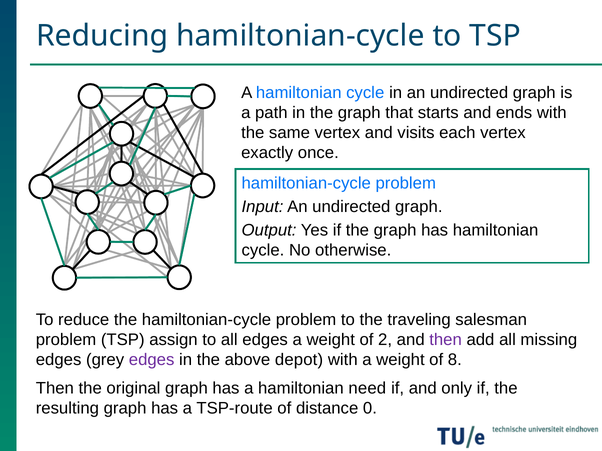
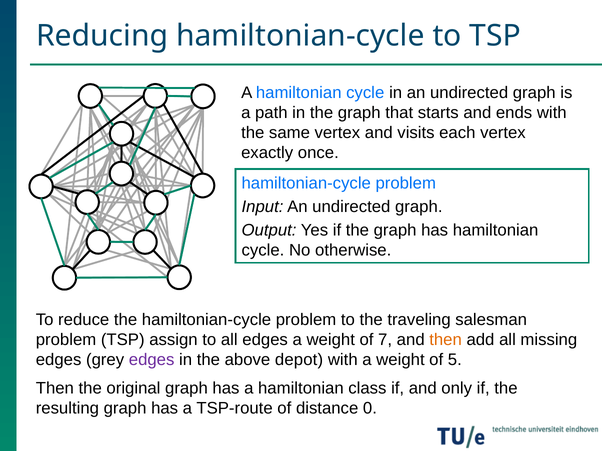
2: 2 -> 7 (385, 340)
then colour: purple -> orange (446, 340)
8: 8 -> 5 (455, 360)
need: need -> class (367, 388)
